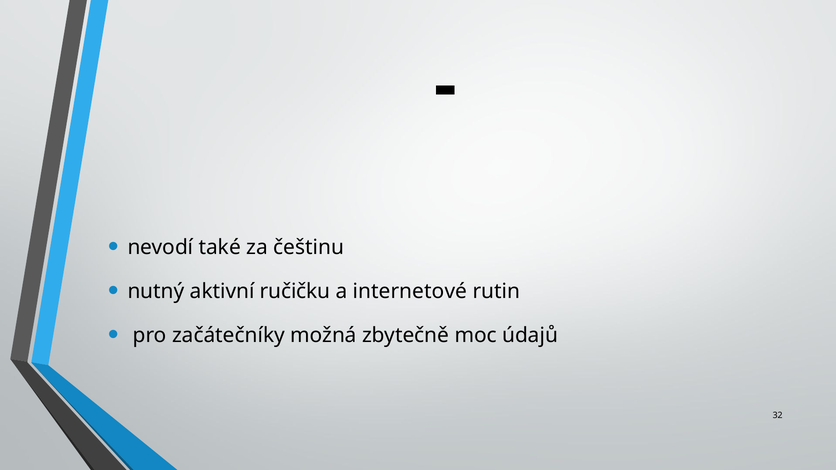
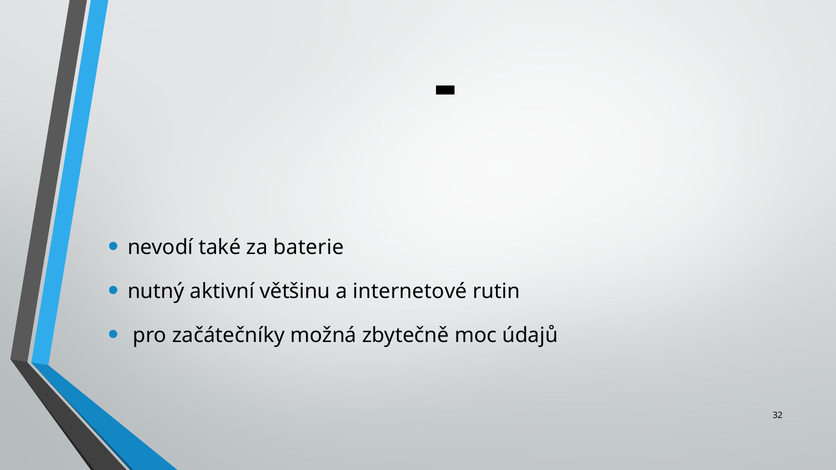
češtinu: češtinu -> baterie (309, 248)
ručičku: ručičku -> většinu (295, 291)
